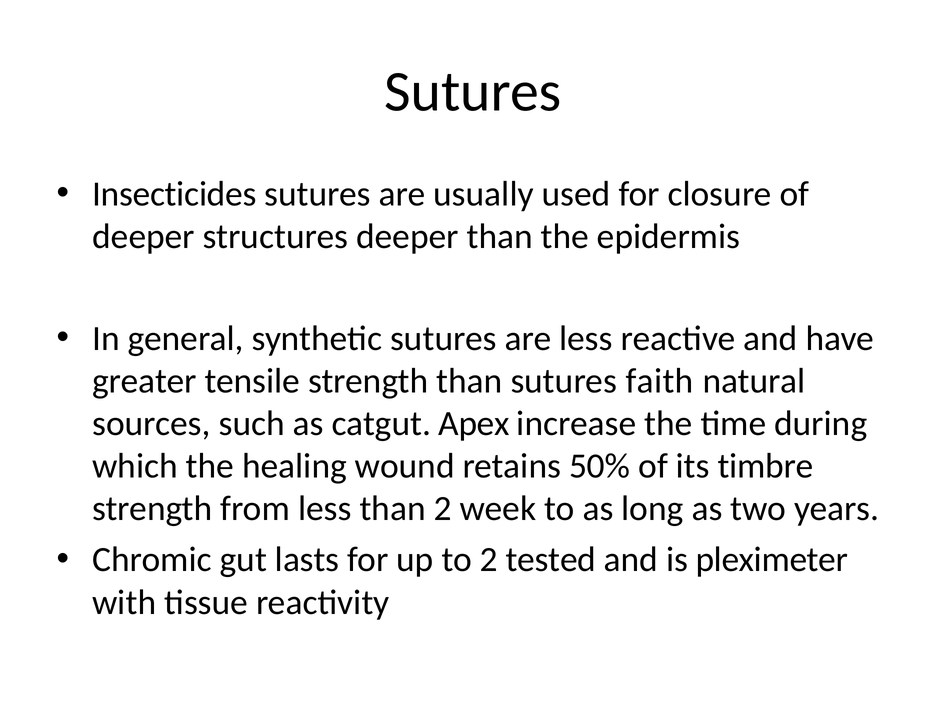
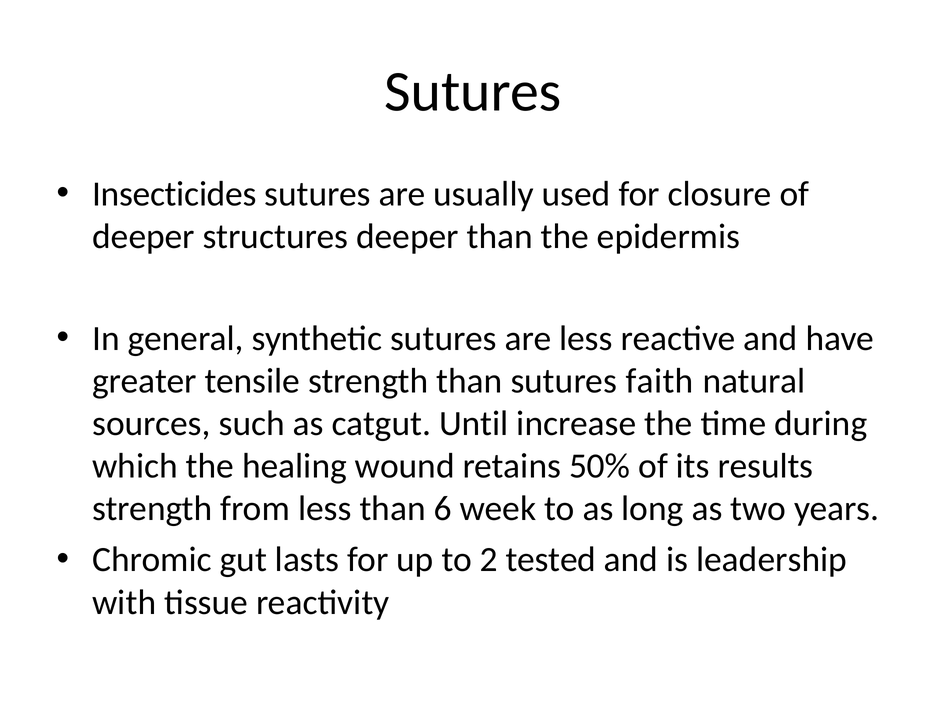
Apex: Apex -> Until (474, 424)
timbre: timbre -> results (766, 467)
than 2: 2 -> 6 (443, 509)
pleximeter: pleximeter -> leadership (772, 560)
